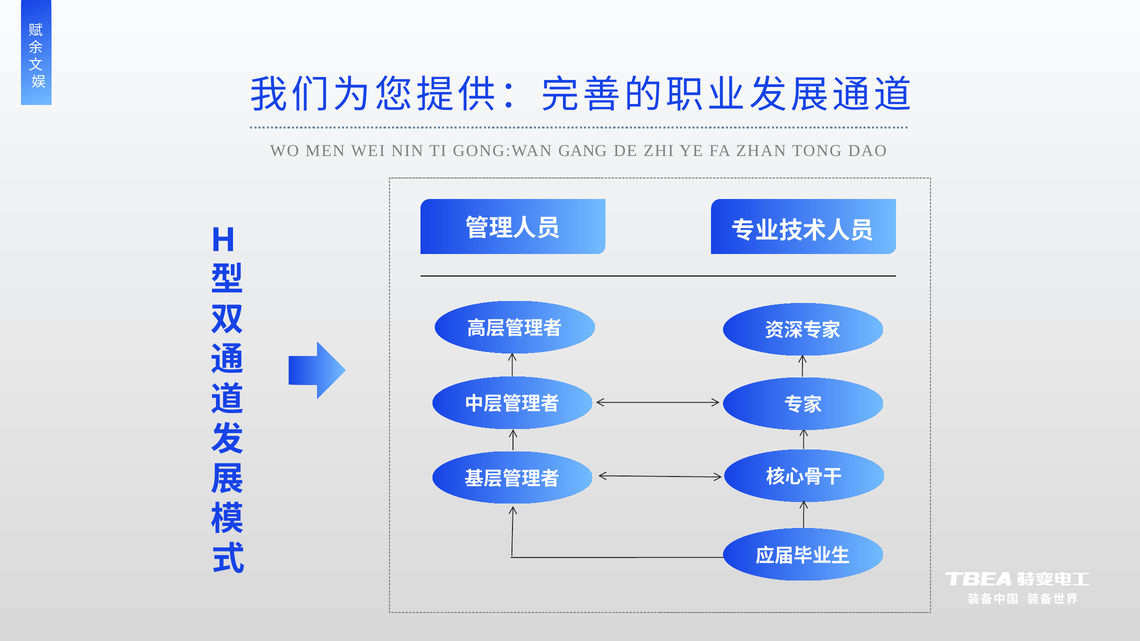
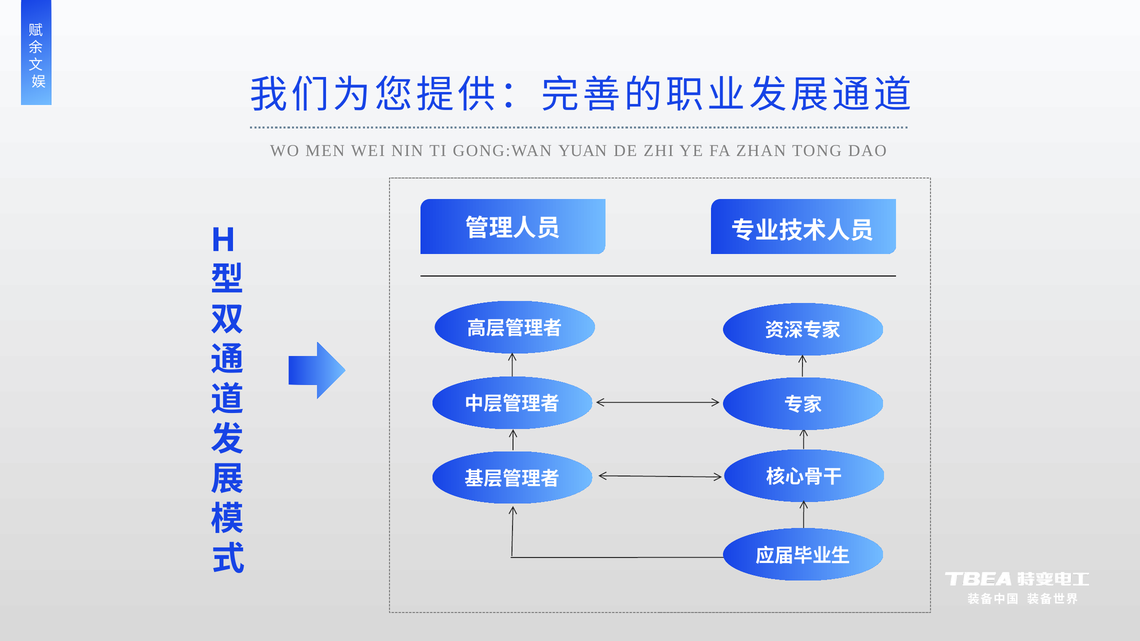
GANG: GANG -> YUAN (583, 151)
